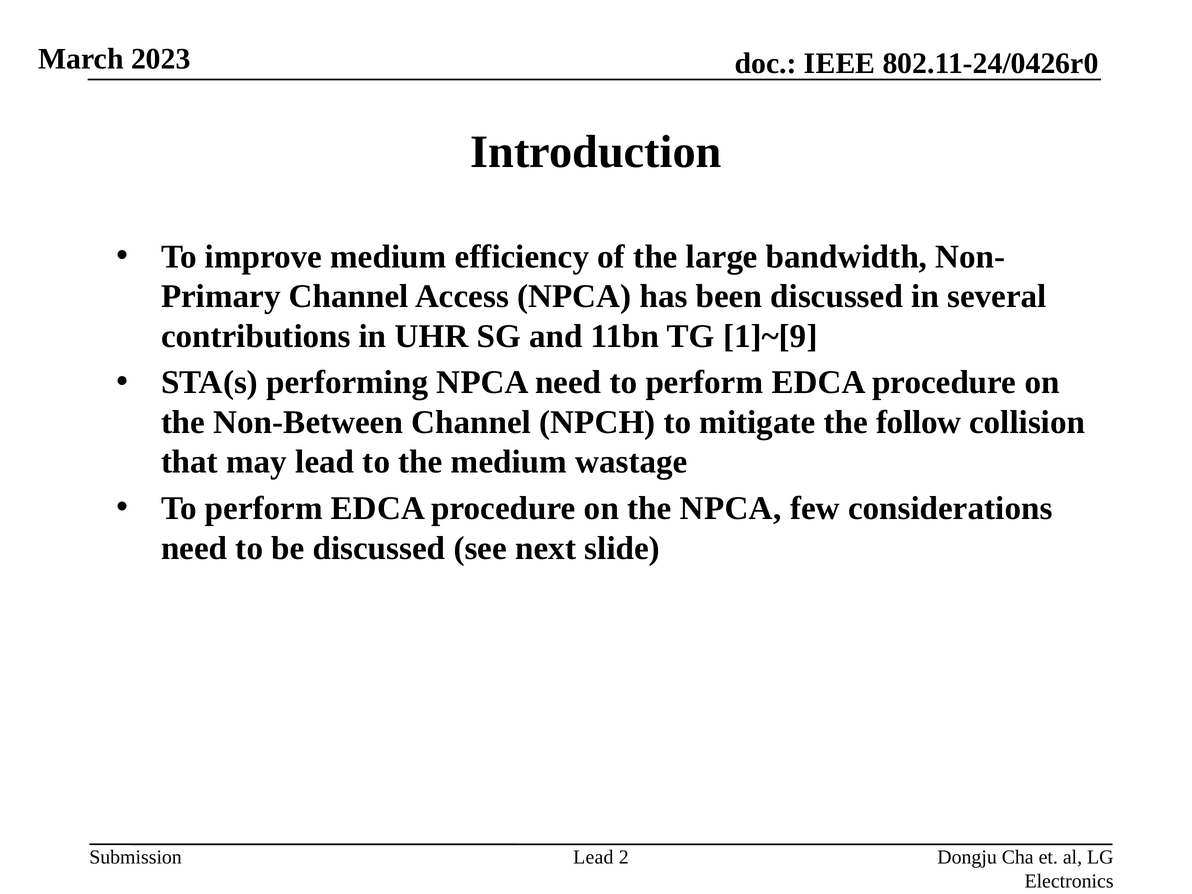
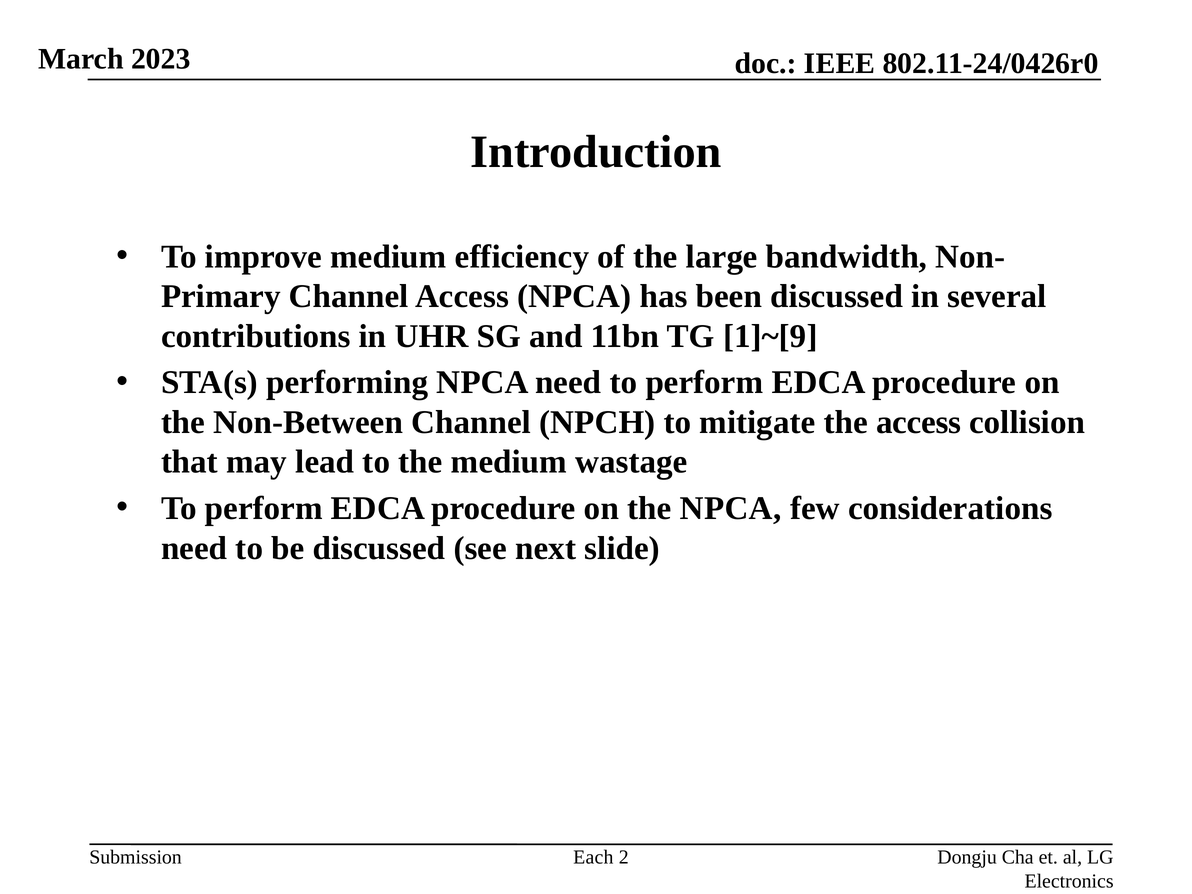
the follow: follow -> access (919, 422)
Lead: Lead -> Each (593, 857)
